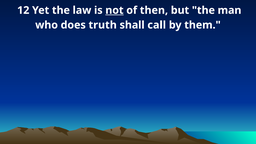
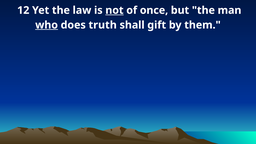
then: then -> once (154, 10)
who underline: none -> present (47, 25)
call: call -> gift (157, 25)
